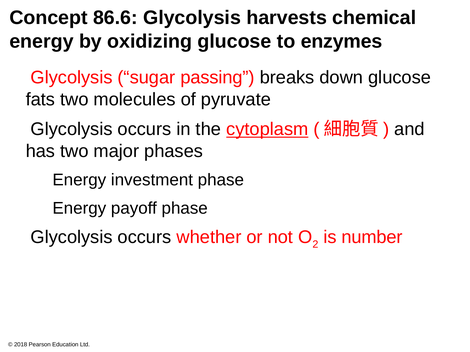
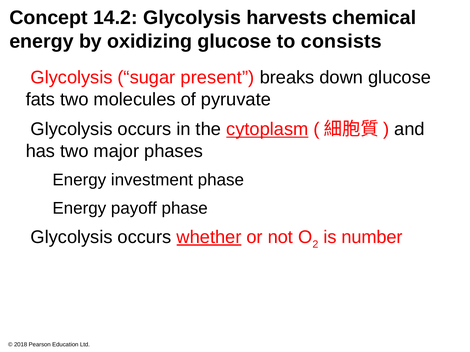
86.6: 86.6 -> 14.2 (115, 18)
enzymes: enzymes -> consists (341, 41)
passing: passing -> present (217, 78)
whether underline: none -> present (209, 237)
